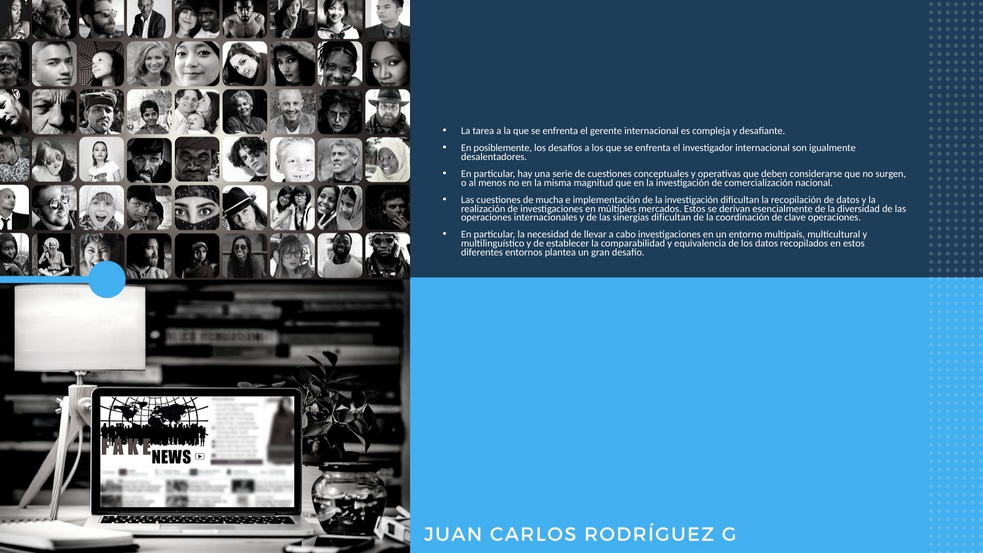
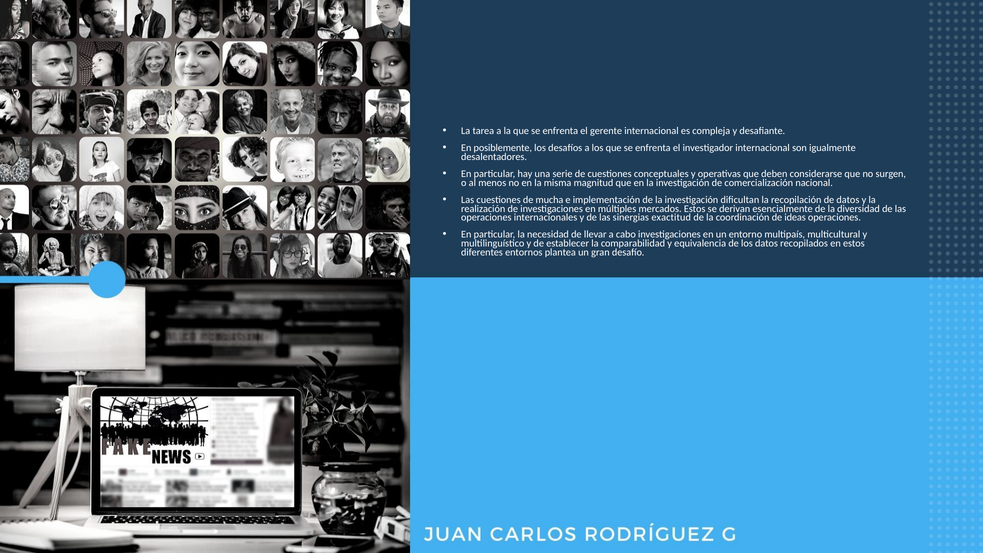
sinergias dificultan: dificultan -> exactitud (671, 218)
clave: clave -> ideas (795, 218)
